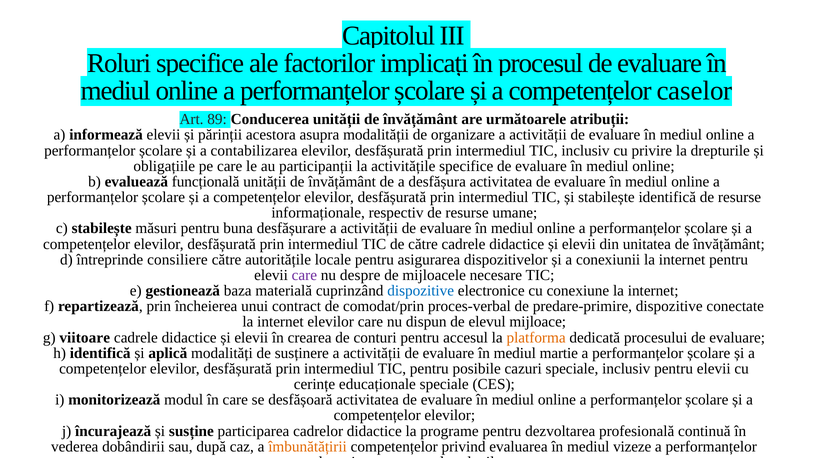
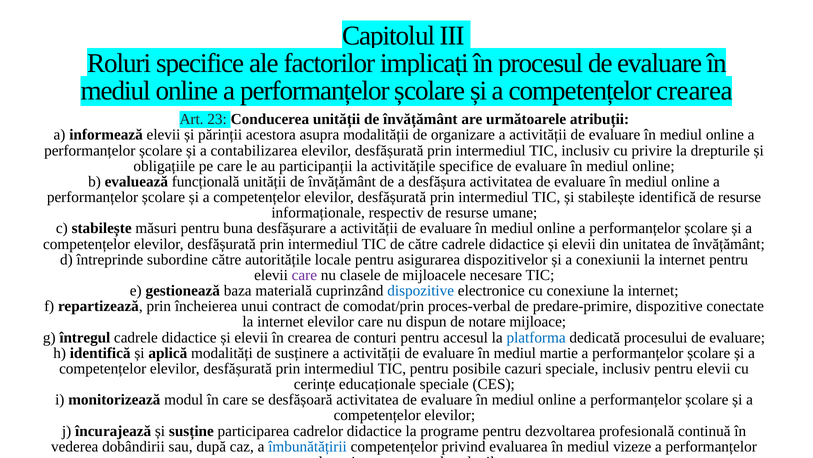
competențelor caselor: caselor -> crearea (695, 91)
89: 89 -> 23 (217, 119)
consiliere: consiliere -> subordine (177, 259)
despre: despre -> clasele (360, 275)
elevul: elevul -> notare (487, 321)
viitoare: viitoare -> întregul (85, 337)
platforma colour: orange -> blue (536, 337)
îmbunătățirii colour: orange -> blue (308, 446)
